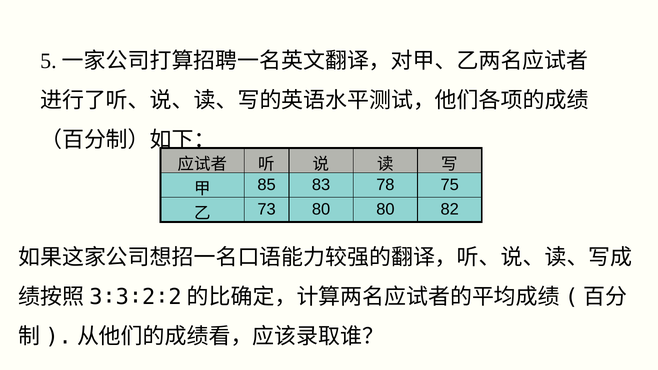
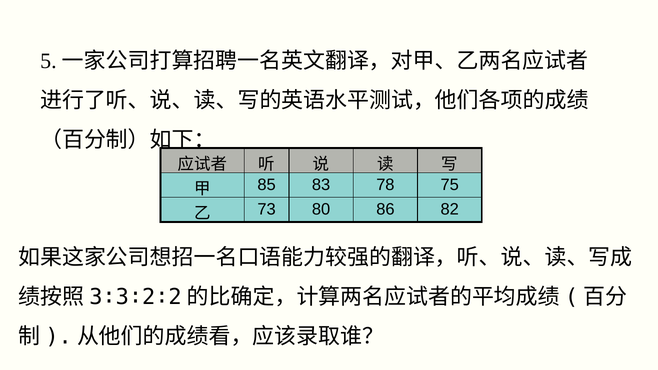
80 80: 80 -> 86 (385, 209)
